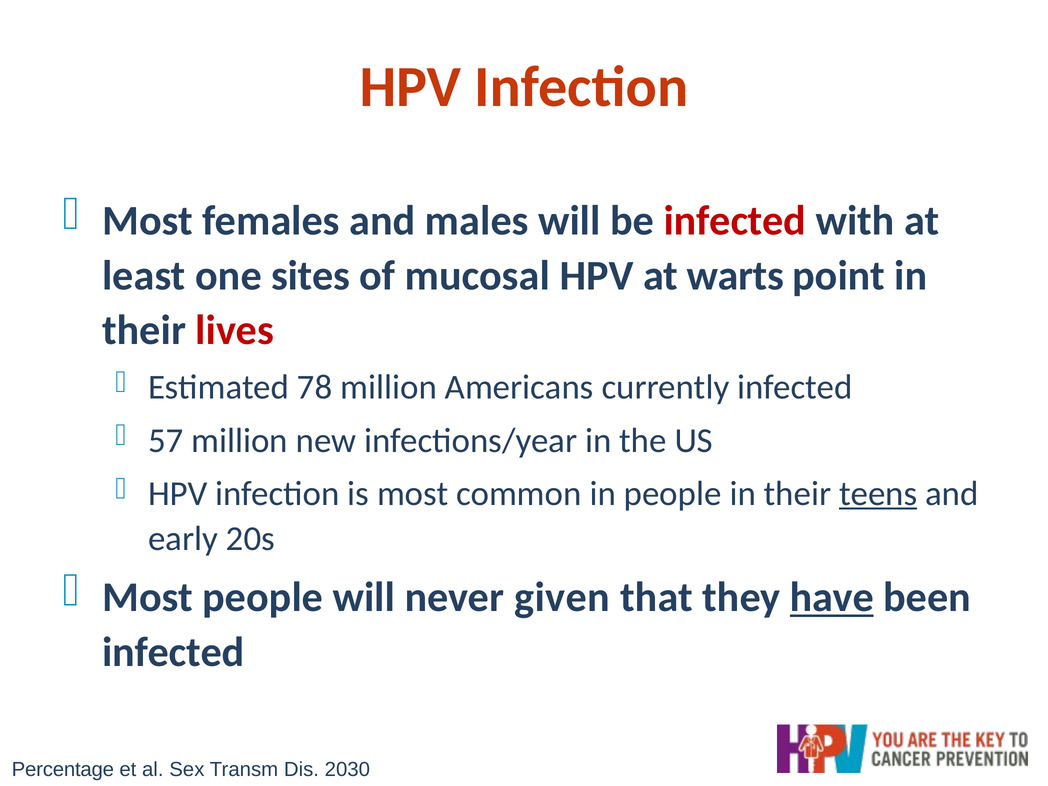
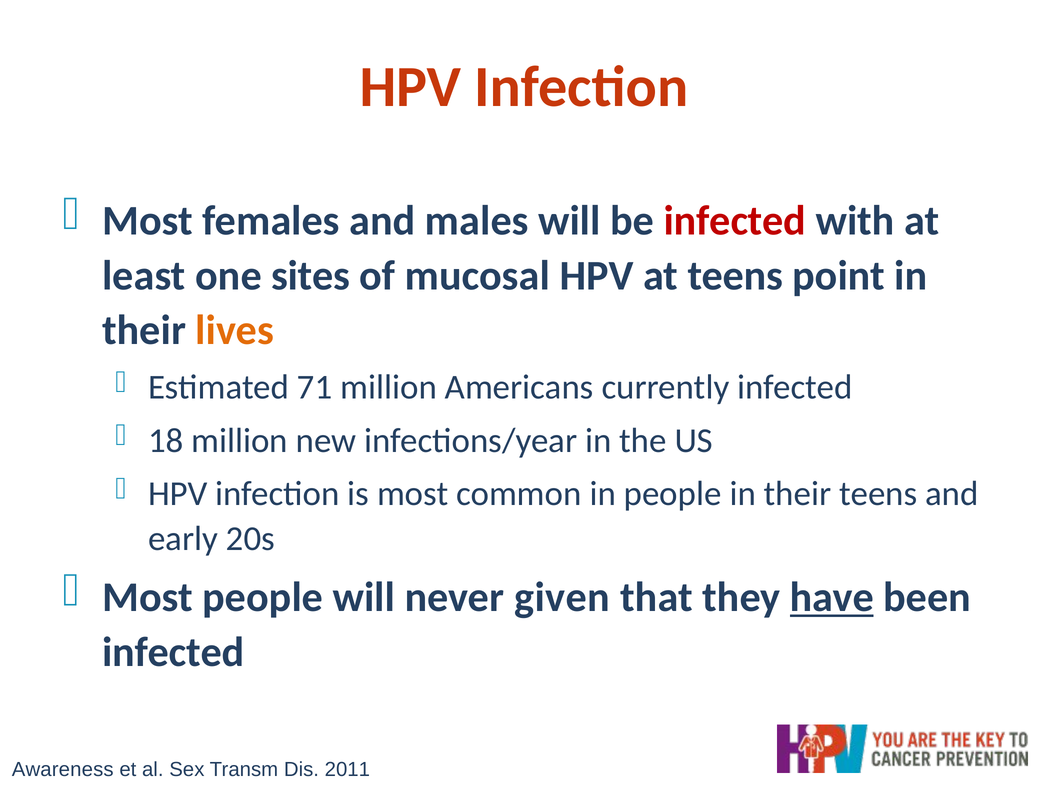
at warts: warts -> teens (735, 276)
lives colour: red -> orange (235, 330)
78: 78 -> 71 (315, 387)
57: 57 -> 18 (166, 440)
teens underline: present -> none (878, 494)
Percentage: Percentage -> Awareness (63, 770)
2030: 2030 -> 2011 (347, 770)
